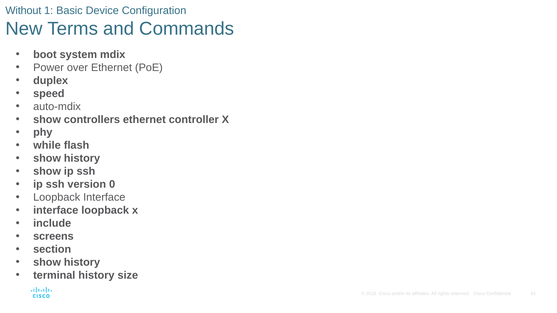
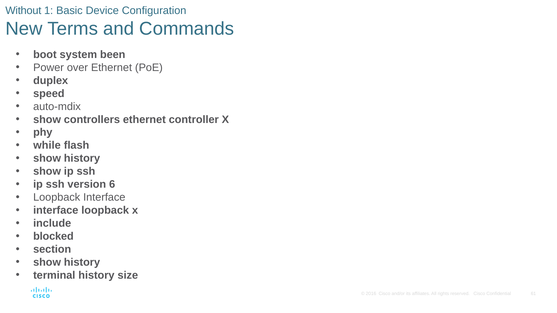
mdix: mdix -> been (113, 55)
0: 0 -> 6 (112, 185)
screens: screens -> blocked (53, 237)
